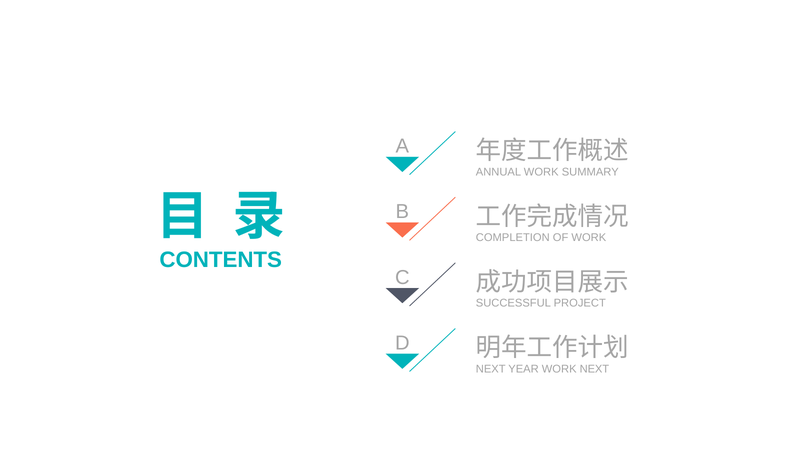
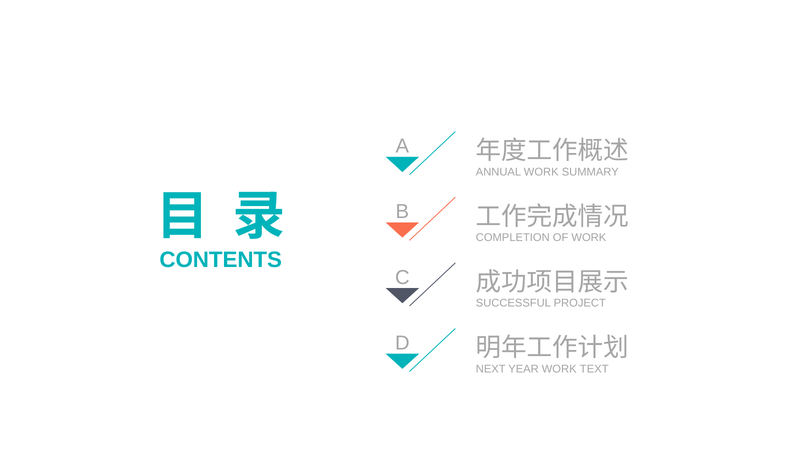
WORK NEXT: NEXT -> TEXT (594, 369)
